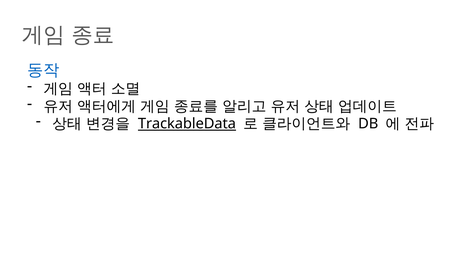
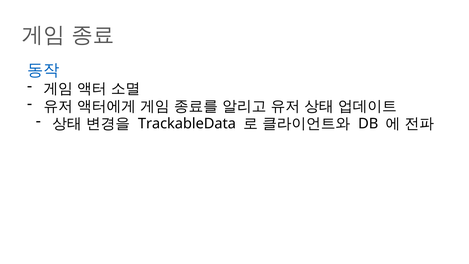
TrackableData underline: present -> none (187, 124)
